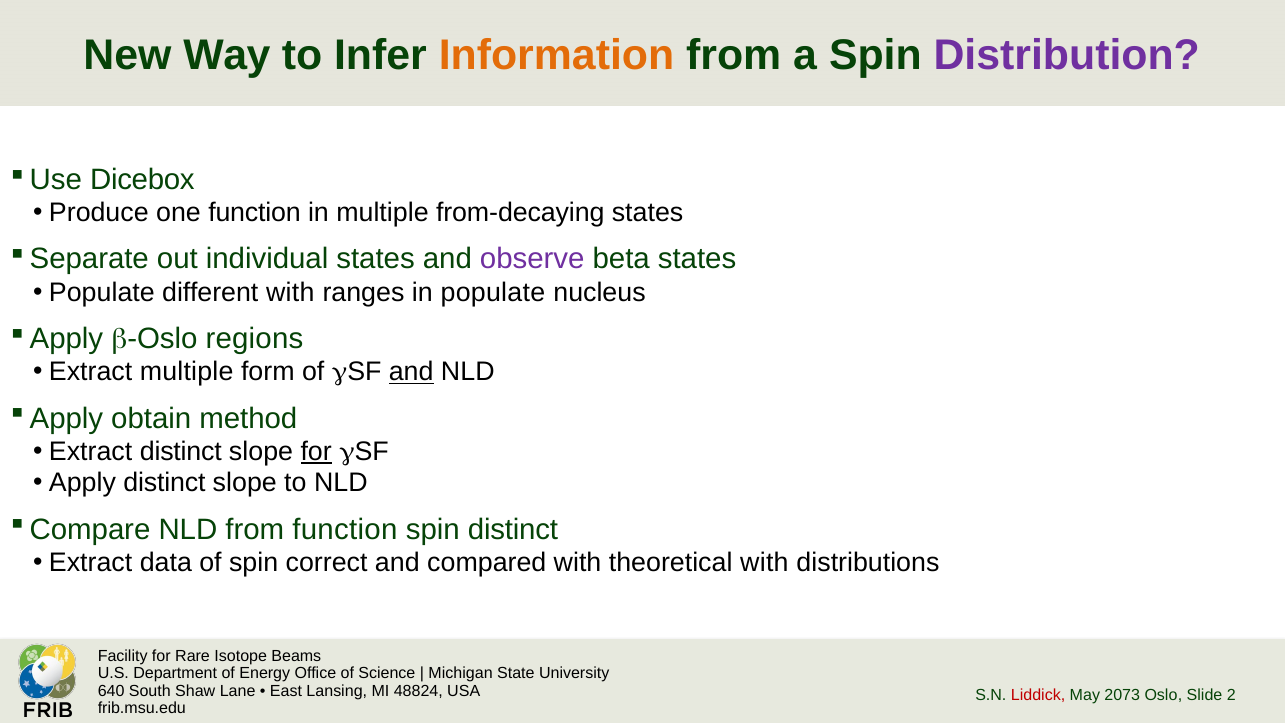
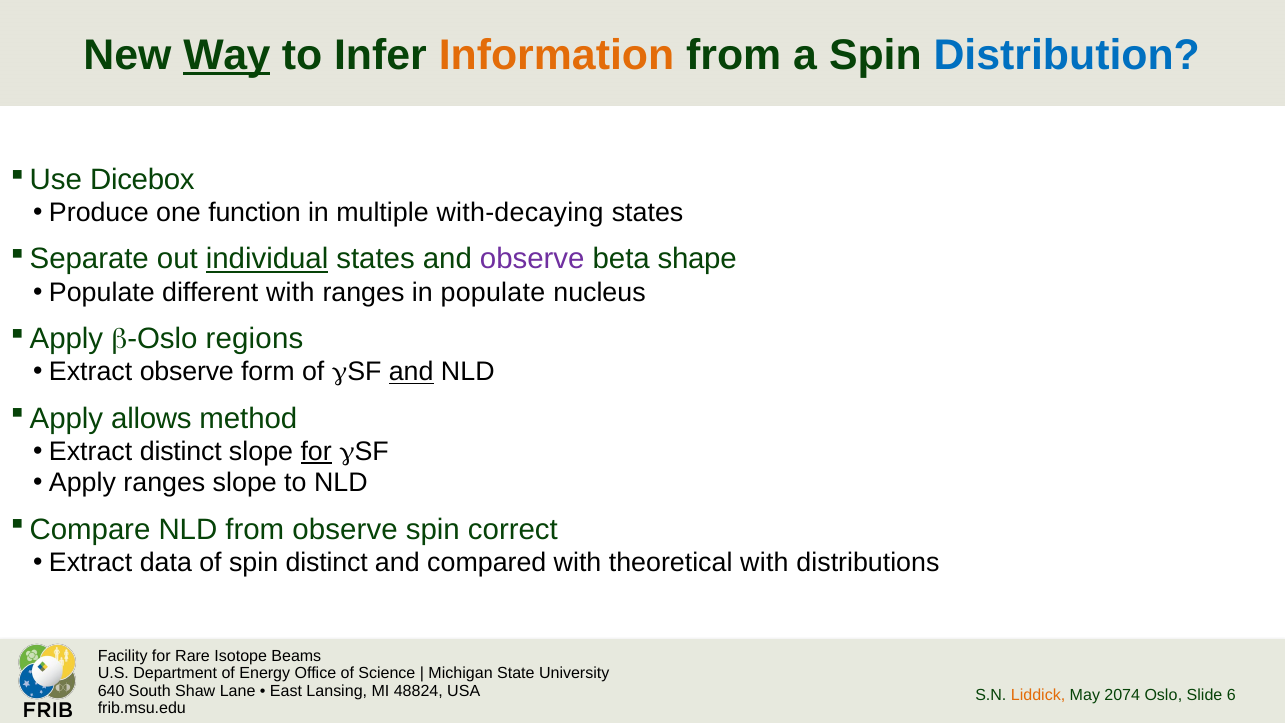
Way underline: none -> present (227, 55)
Distribution colour: purple -> blue (1067, 55)
from-decaying: from-decaying -> with-decaying (520, 213)
individual underline: none -> present (267, 259)
beta states: states -> shape (697, 259)
Extract multiple: multiple -> observe (187, 372)
obtain: obtain -> allows (151, 418)
Apply distinct: distinct -> ranges (164, 483)
from function: function -> observe (345, 529)
spin distinct: distinct -> correct (513, 529)
spin correct: correct -> distinct (327, 562)
Liddick colour: red -> orange (1038, 695)
2073: 2073 -> 2074 (1122, 695)
2: 2 -> 6 (1231, 695)
